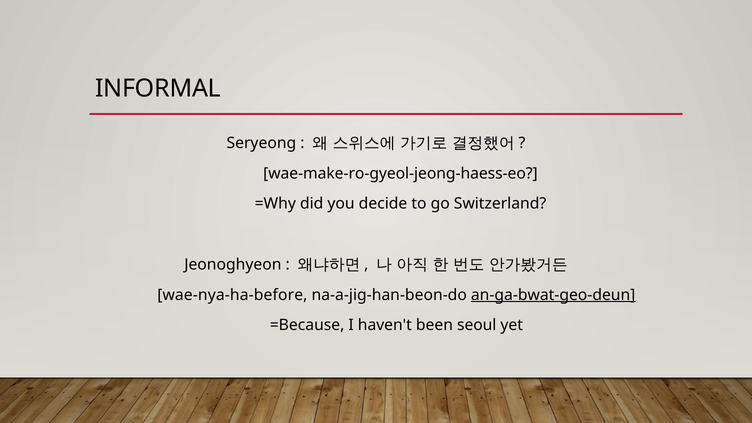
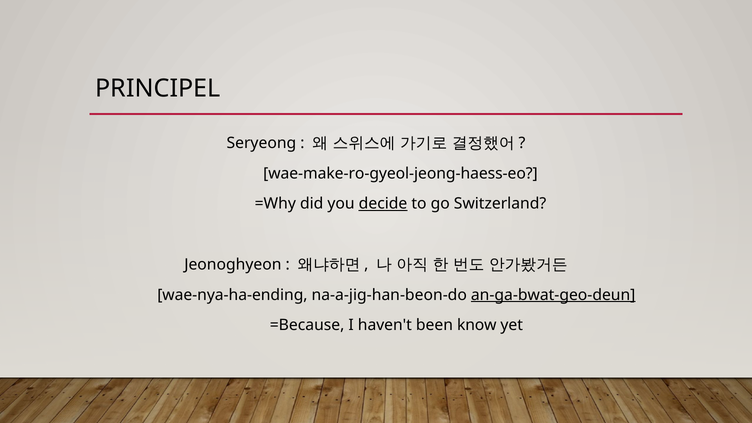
INFORMAL: INFORMAL -> PRINCIPEL (158, 89)
decide underline: none -> present (383, 204)
wae-nya-ha-before: wae-nya-ha-before -> wae-nya-ha-ending (232, 295)
seoul: seoul -> know (477, 325)
